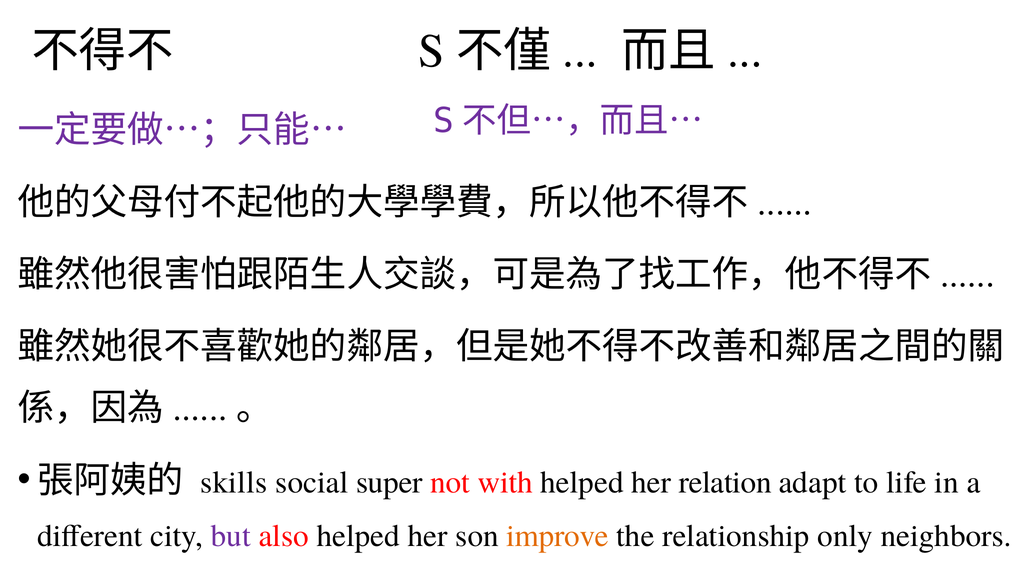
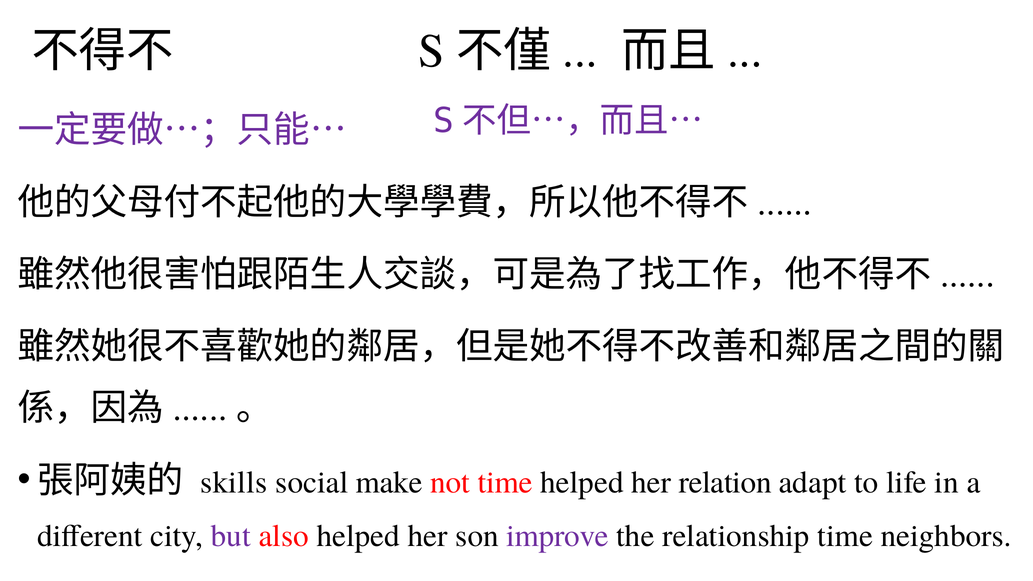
super: super -> make (389, 482)
not with: with -> time (505, 482)
improve colour: orange -> purple (558, 536)
relationship only: only -> time (845, 536)
